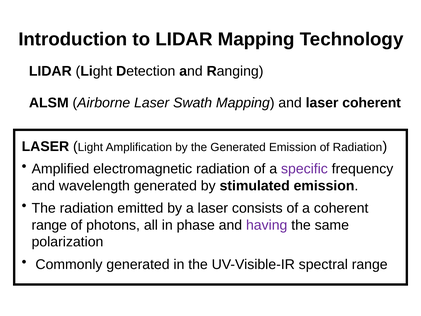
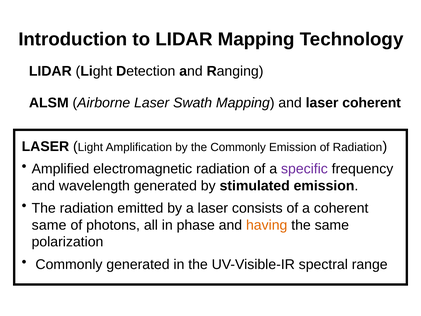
the Generated: Generated -> Commonly (238, 147)
range: range -> same (49, 225)
having colour: purple -> orange (267, 225)
